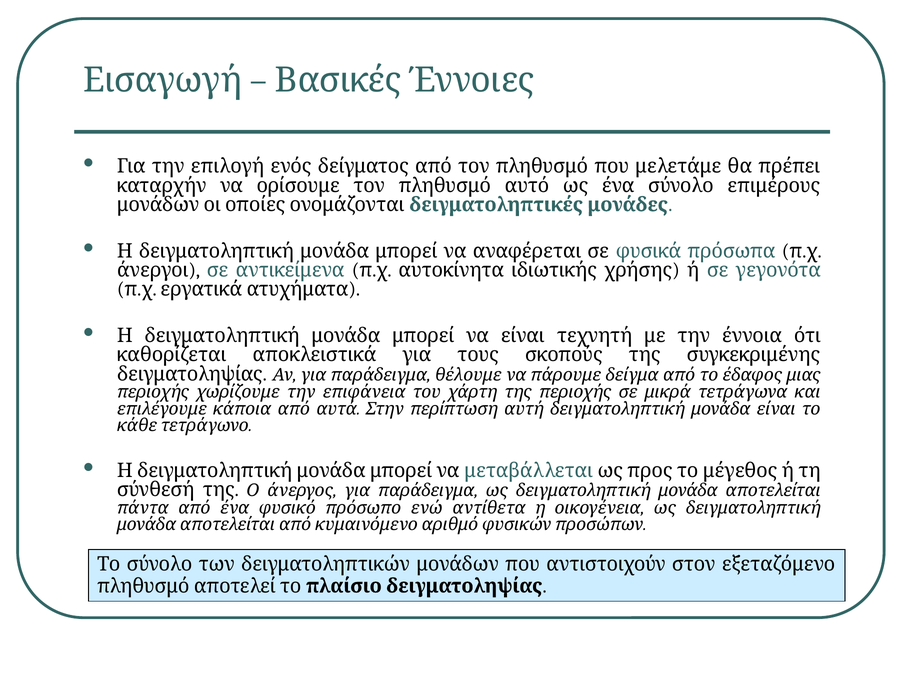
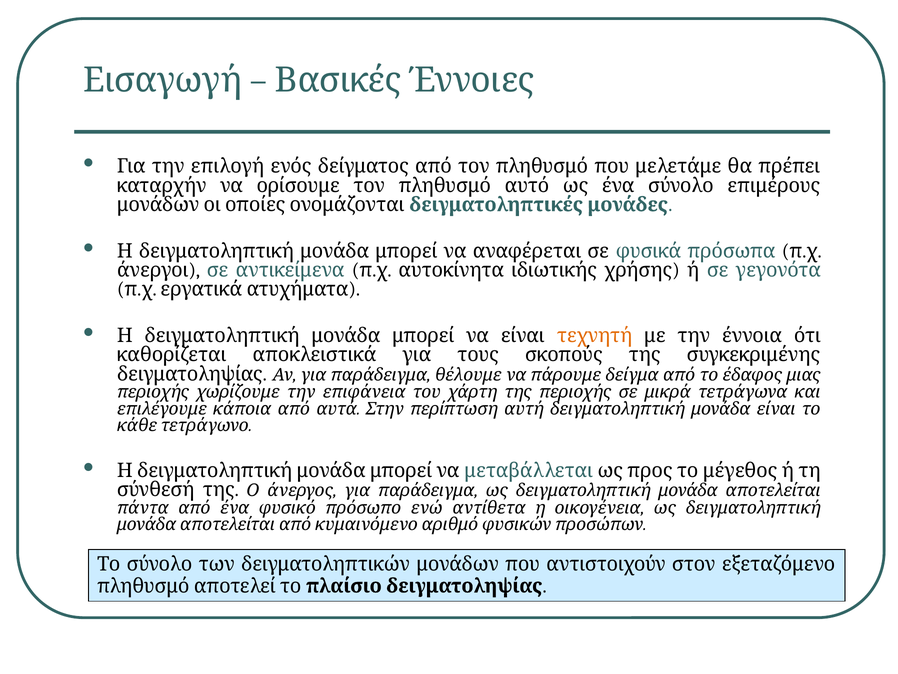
τεχνητή colour: black -> orange (595, 335)
